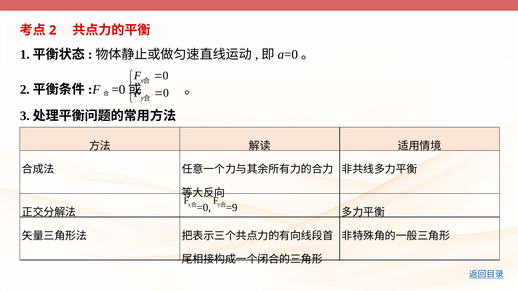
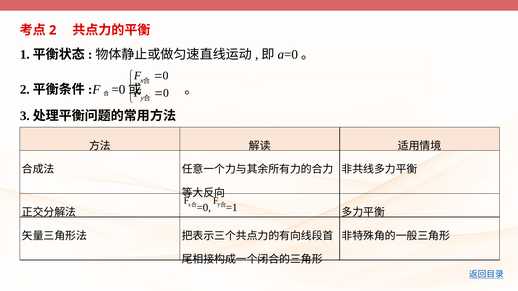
=9: =9 -> =1 (232, 208)
